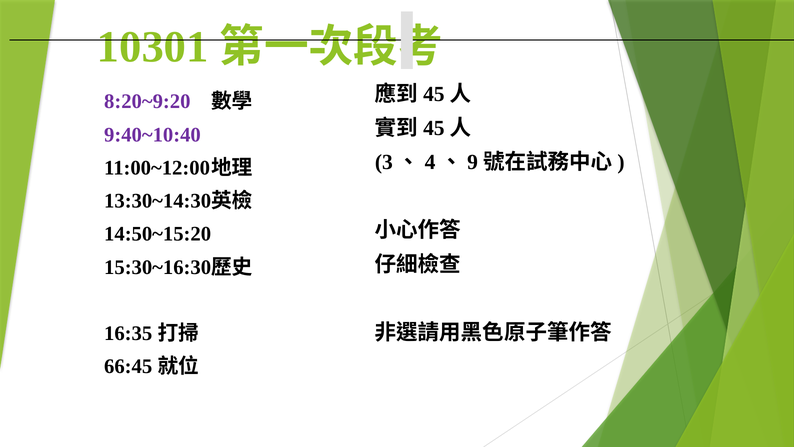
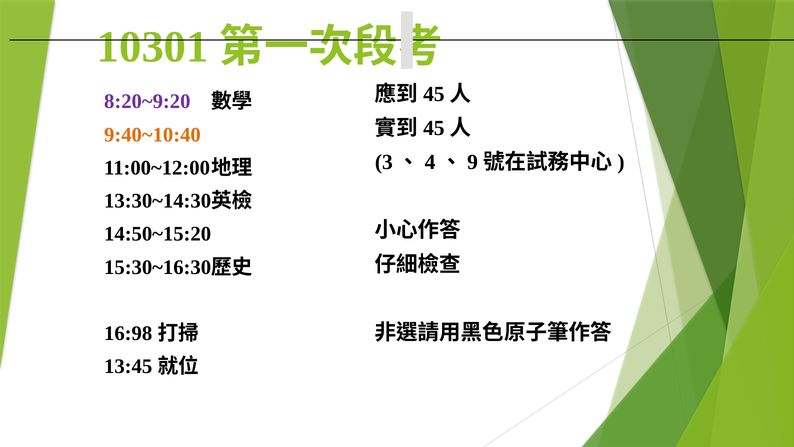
9:40~10:40 colour: purple -> orange (152, 135)
16:35: 16:35 -> 16:98 (128, 333)
66:45: 66:45 -> 13:45 (128, 366)
